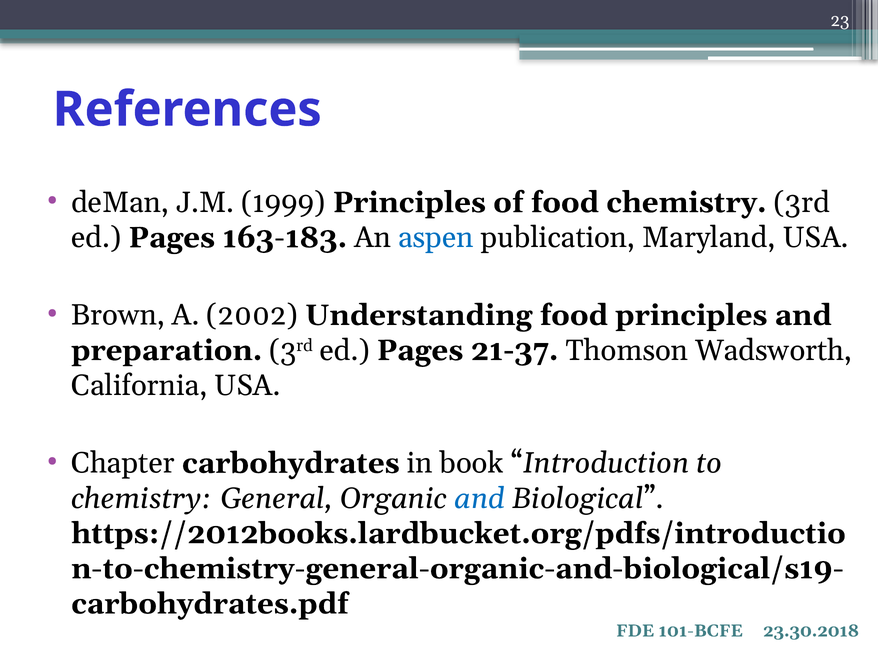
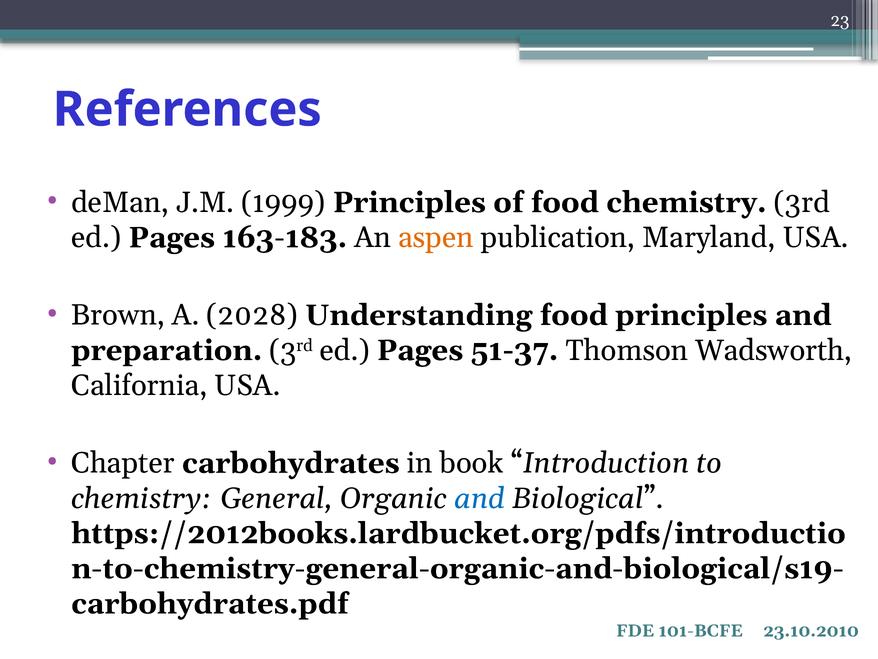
aspen colour: blue -> orange (436, 237)
2002: 2002 -> 2028 (252, 315)
21-37: 21-37 -> 51-37 (515, 350)
23.30.2018: 23.30.2018 -> 23.10.2010 (811, 630)
